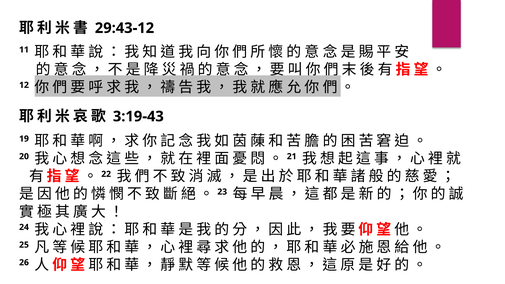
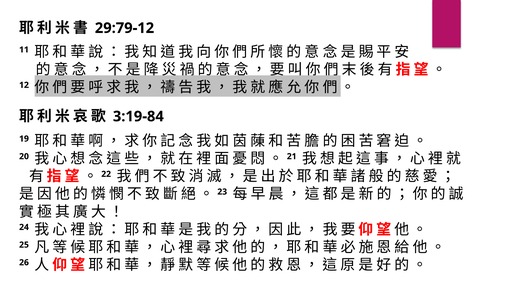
29:43-12: 29:43-12 -> 29:79-12 (124, 28)
3:19-43: 3:19-43 -> 3:19-84 (138, 116)
